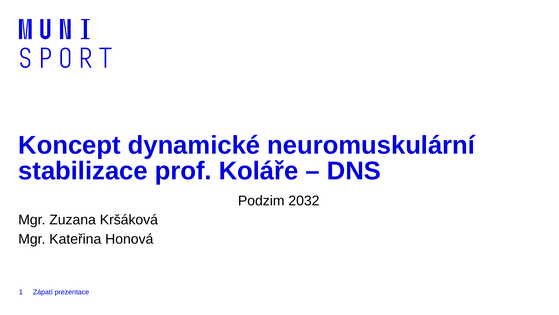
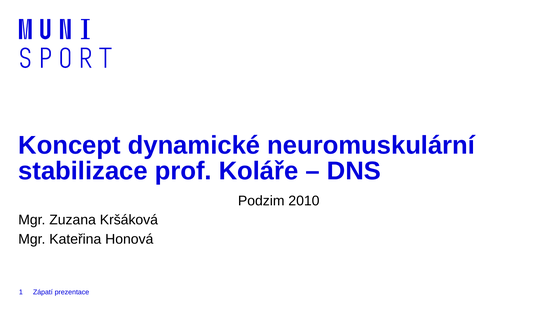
2032: 2032 -> 2010 (304, 200)
